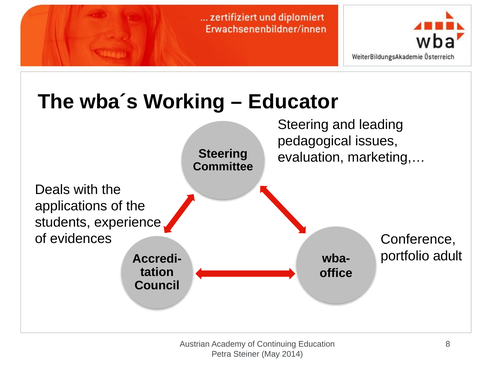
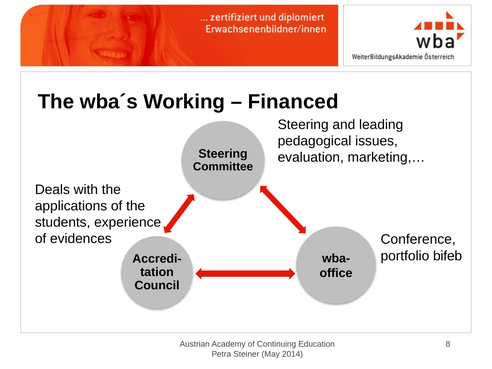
Educator: Educator -> Financed (293, 102)
adult: adult -> bifeb (448, 256)
